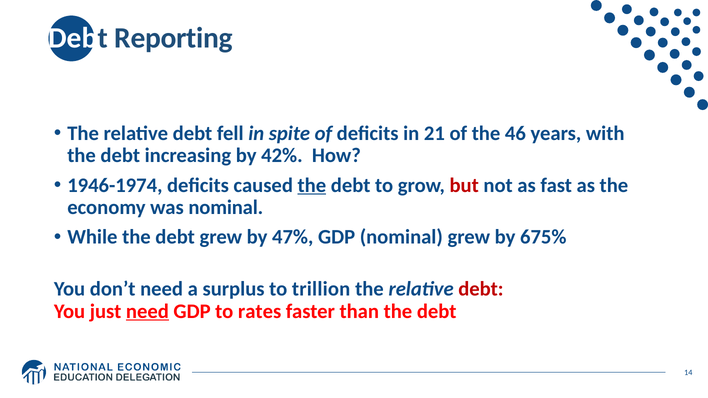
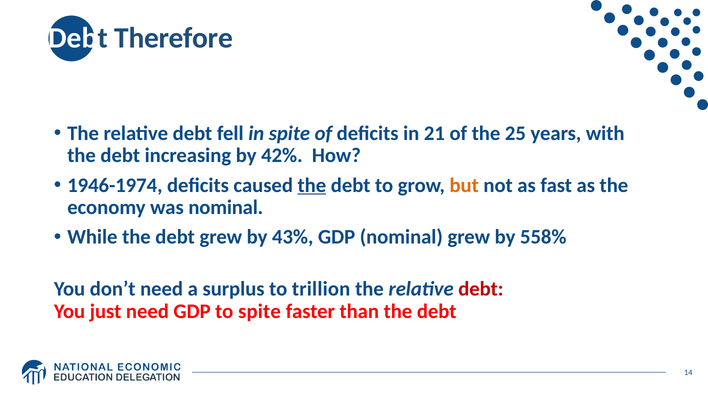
Reporting: Reporting -> Therefore (174, 38)
46: 46 -> 25 (515, 133)
but colour: red -> orange (464, 185)
47%: 47% -> 43% (293, 237)
675%: 675% -> 558% (543, 237)
need underline: present -> none (147, 311)
to rates: rates -> spite (260, 311)
